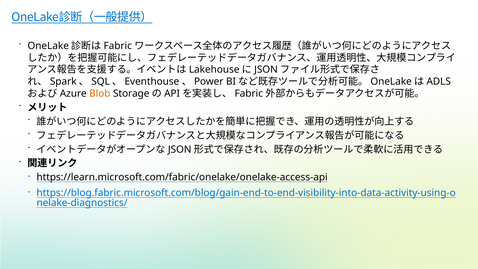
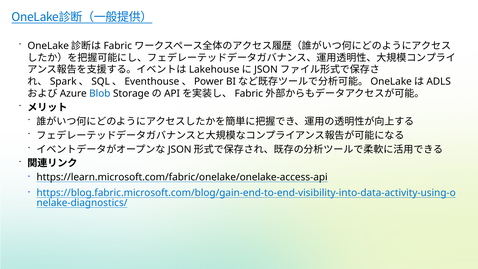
Blob colour: orange -> blue (100, 94)
